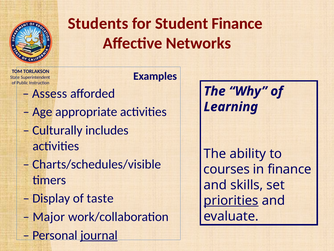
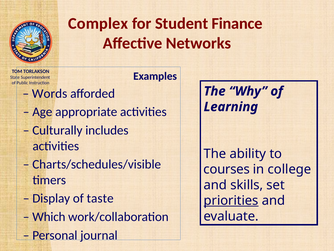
Students: Students -> Complex (98, 24)
Assess: Assess -> Words (50, 93)
in finance: finance -> college (289, 169)
Major: Major -> Which (49, 216)
journal underline: present -> none (99, 235)
